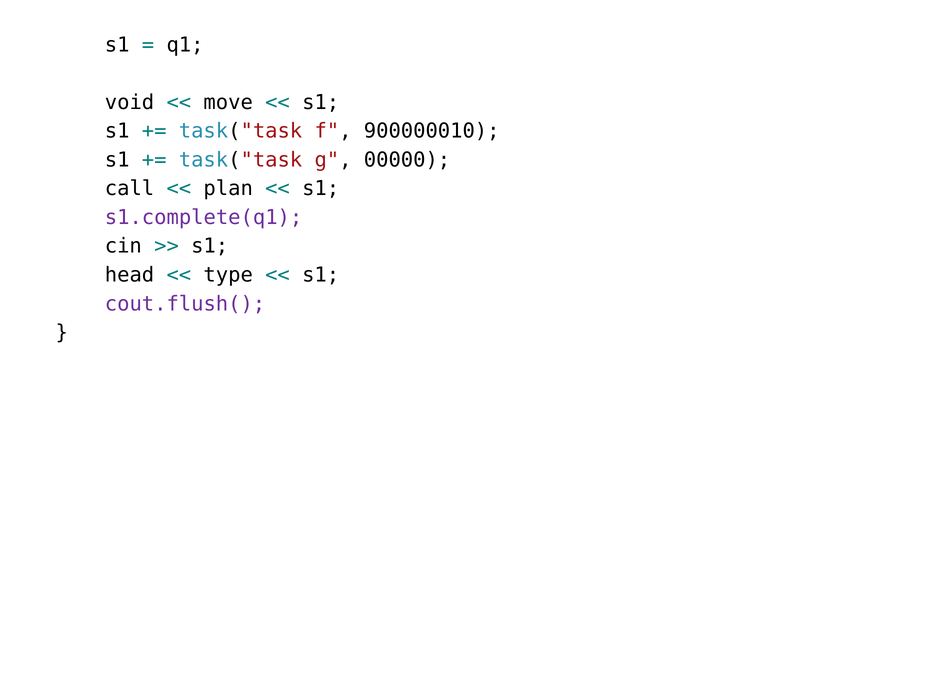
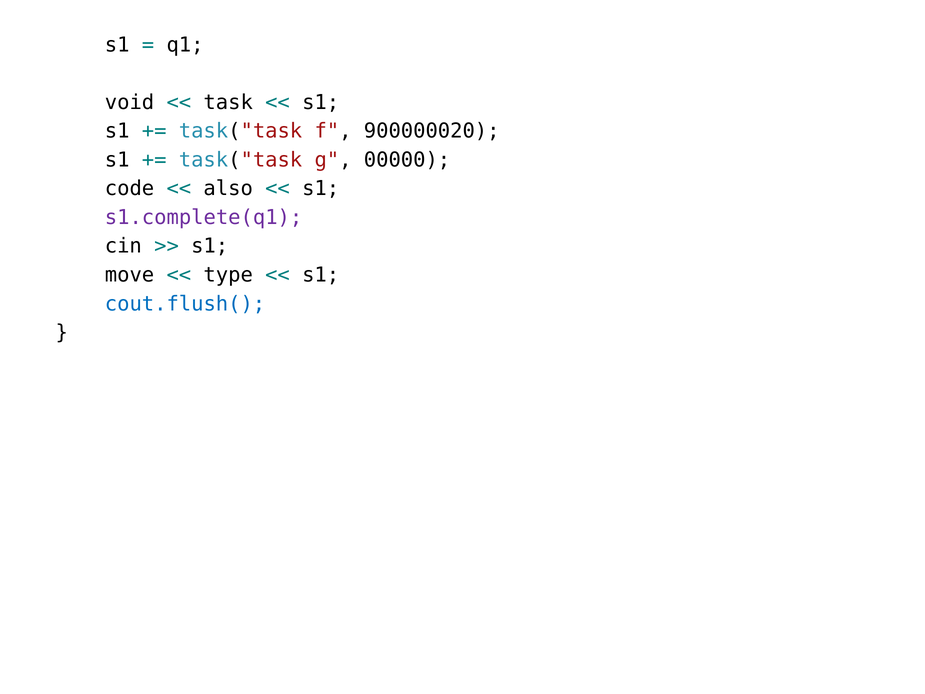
move: move -> task (228, 102)
900000010: 900000010 -> 900000020 (432, 131)
call: call -> code (130, 189)
plan: plan -> also (228, 189)
head: head -> move (130, 275)
cout.flush( colour: purple -> blue (185, 304)
